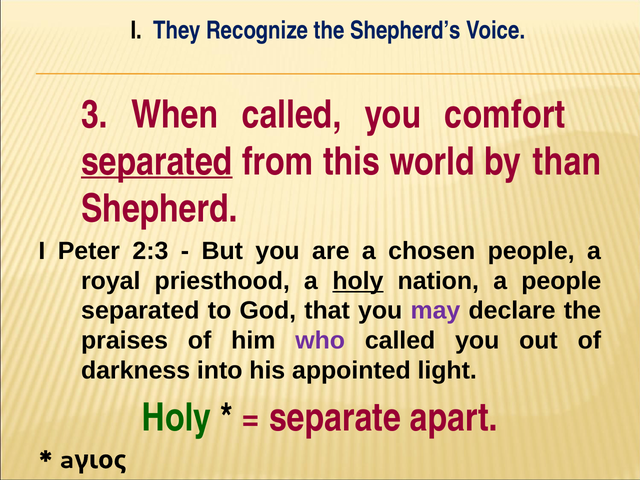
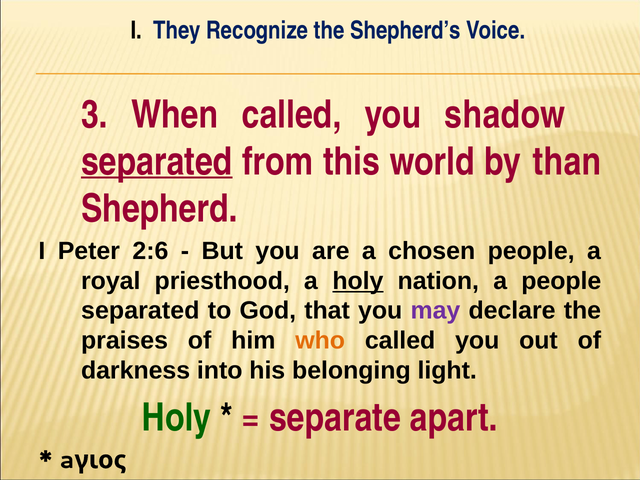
comfort: comfort -> shadow (505, 115)
2:3: 2:3 -> 2:6 (150, 251)
who colour: purple -> orange (320, 341)
appointed: appointed -> belonging (351, 370)
